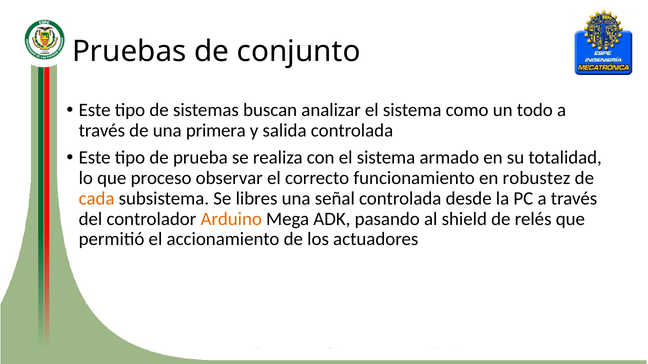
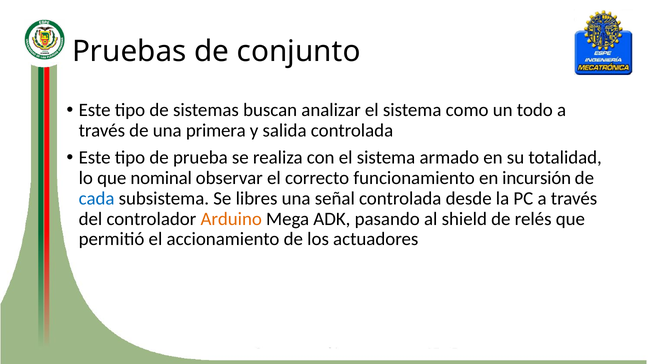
proceso: proceso -> nominal (161, 178)
robustez: robustez -> incursión (537, 178)
cada colour: orange -> blue (97, 199)
